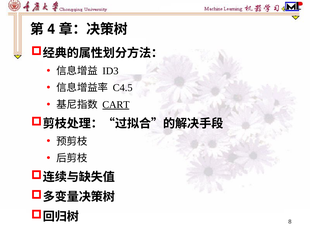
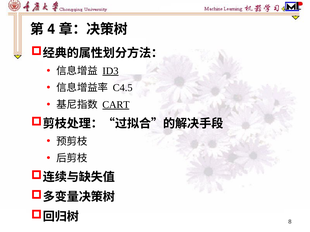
ID3 underline: none -> present (110, 71)
